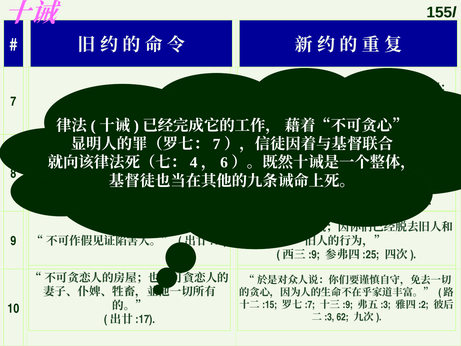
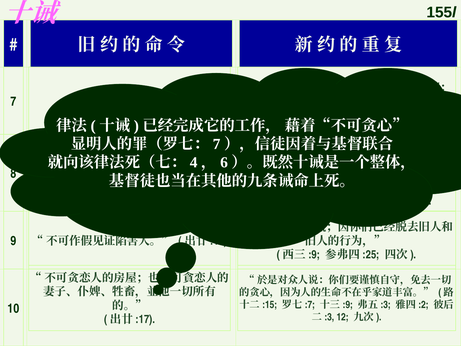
62: 62 -> 12 (343, 317)
